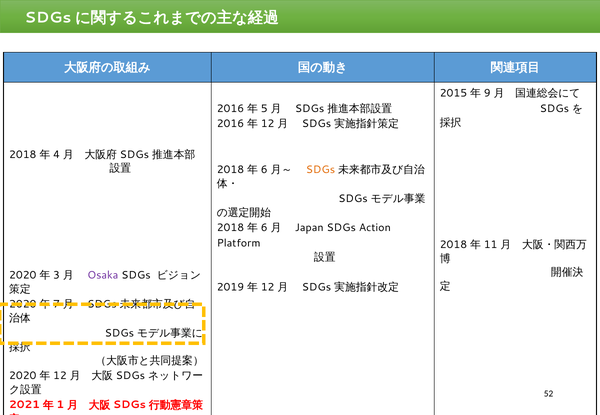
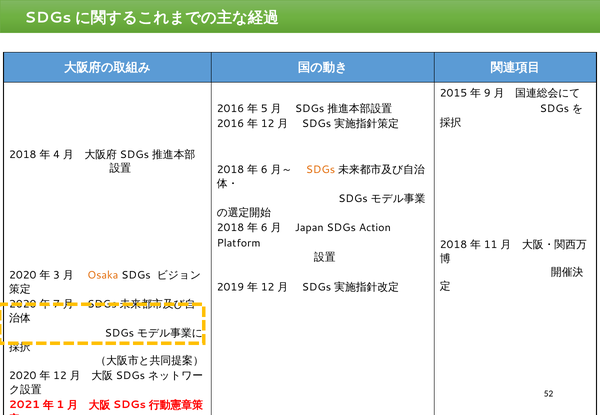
Osaka colour: purple -> orange (103, 276)
